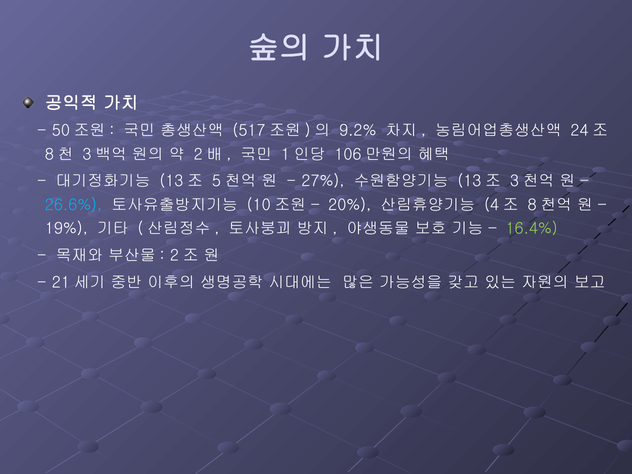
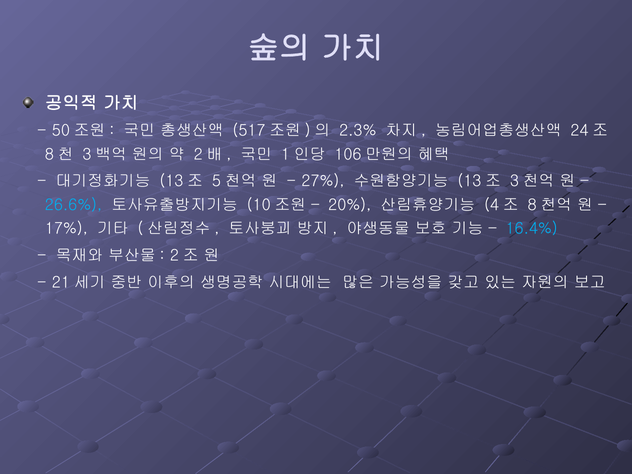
9.2%: 9.2% -> 2.3% (358, 131)
19%: 19% -> 17% (66, 229)
16.4% colour: light green -> light blue (532, 229)
